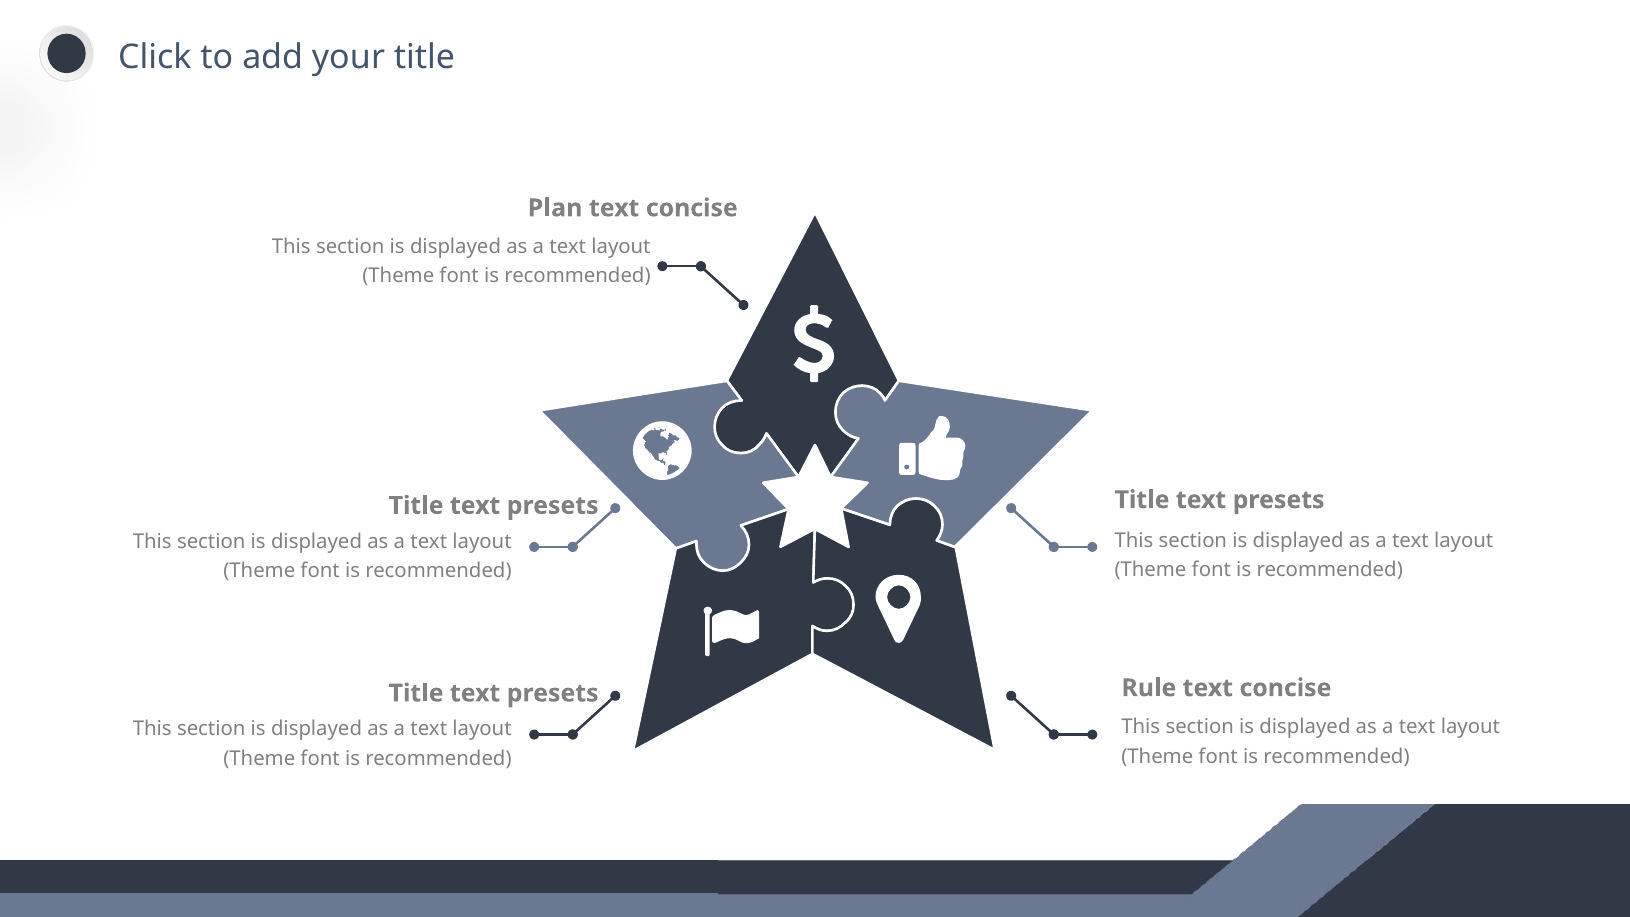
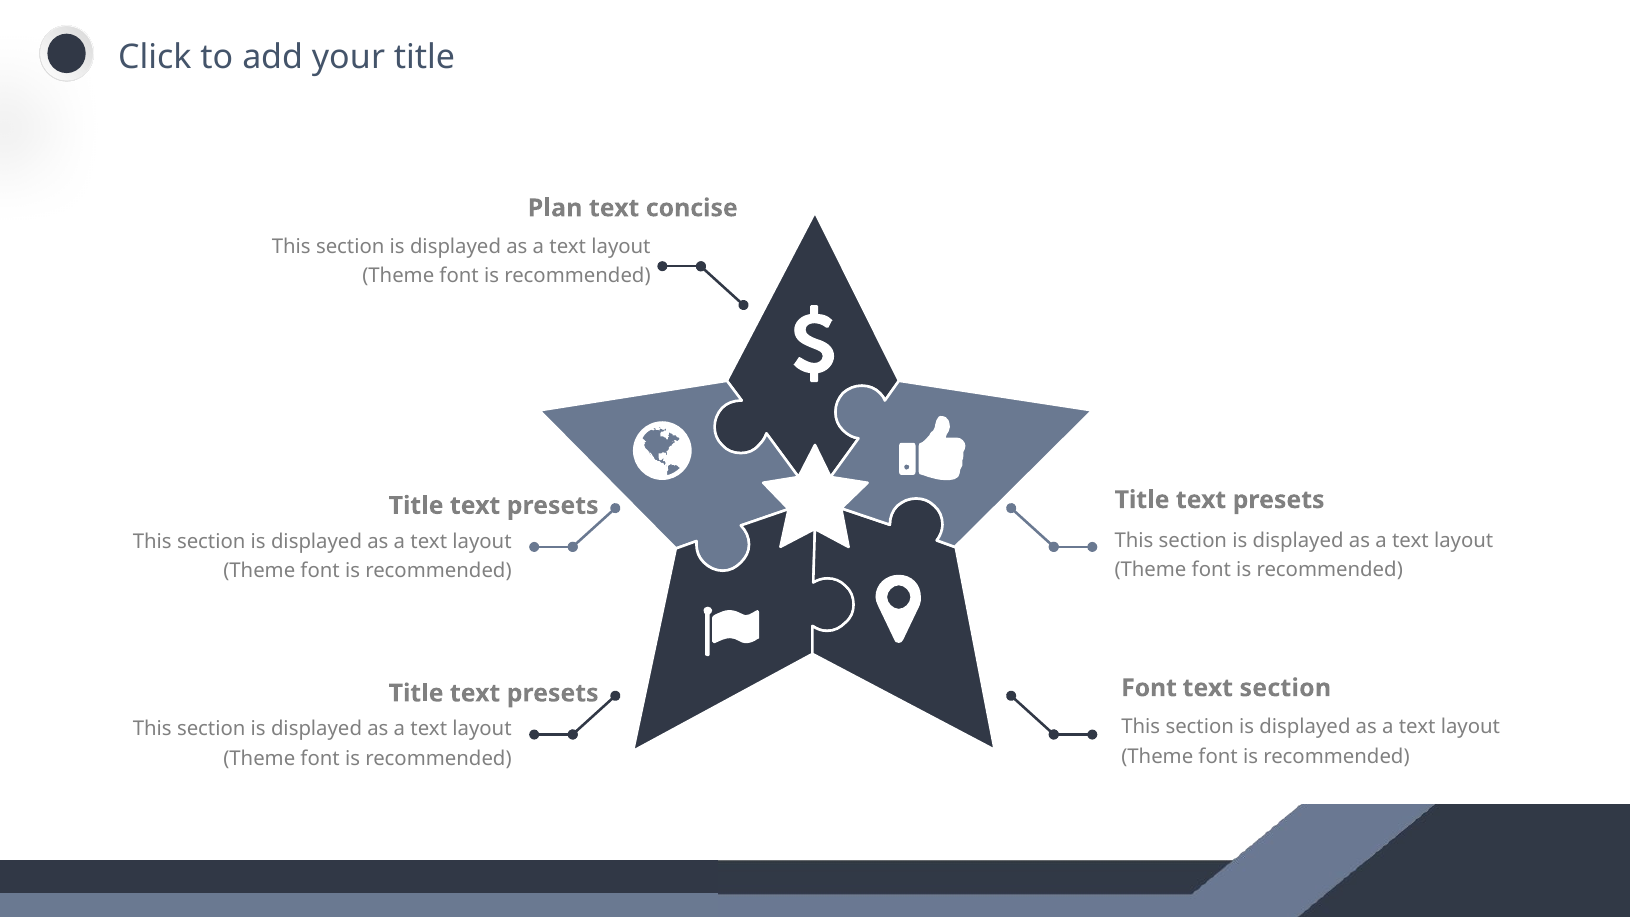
Rule: Rule -> Font (1149, 688)
concise: concise -> section (1285, 688)
